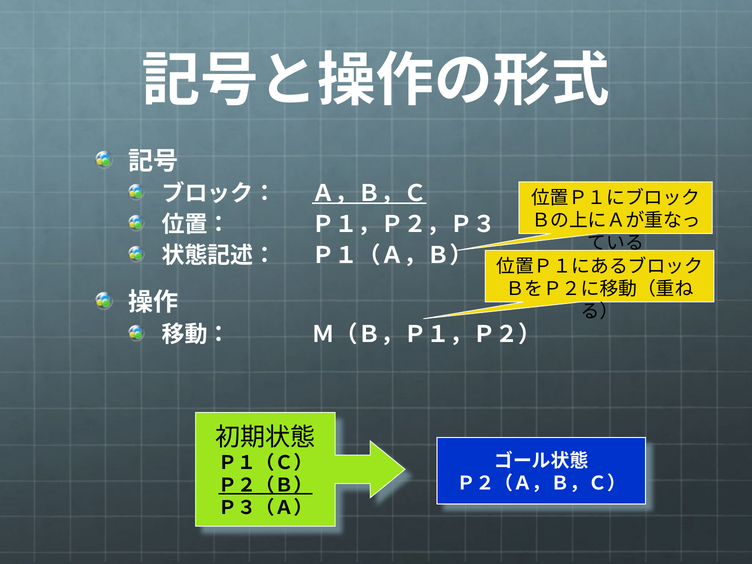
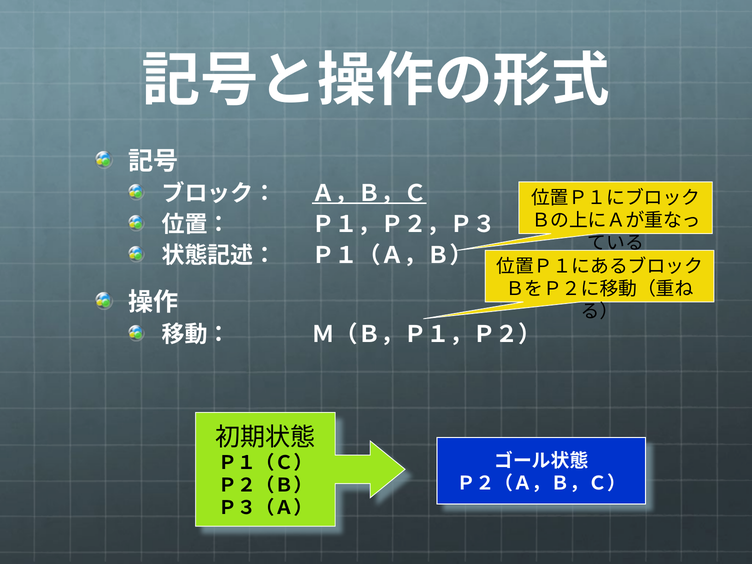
Ｐ２（Ｂ） underline: present -> none (265, 486)
